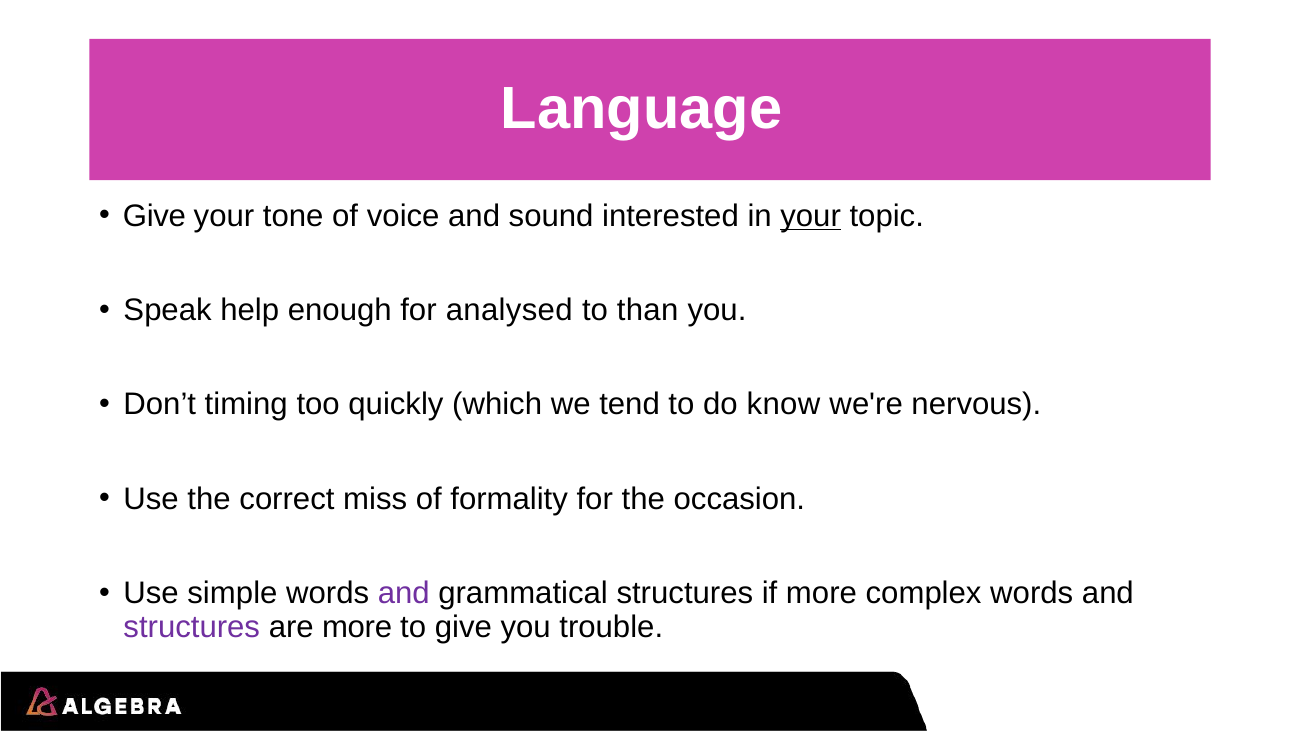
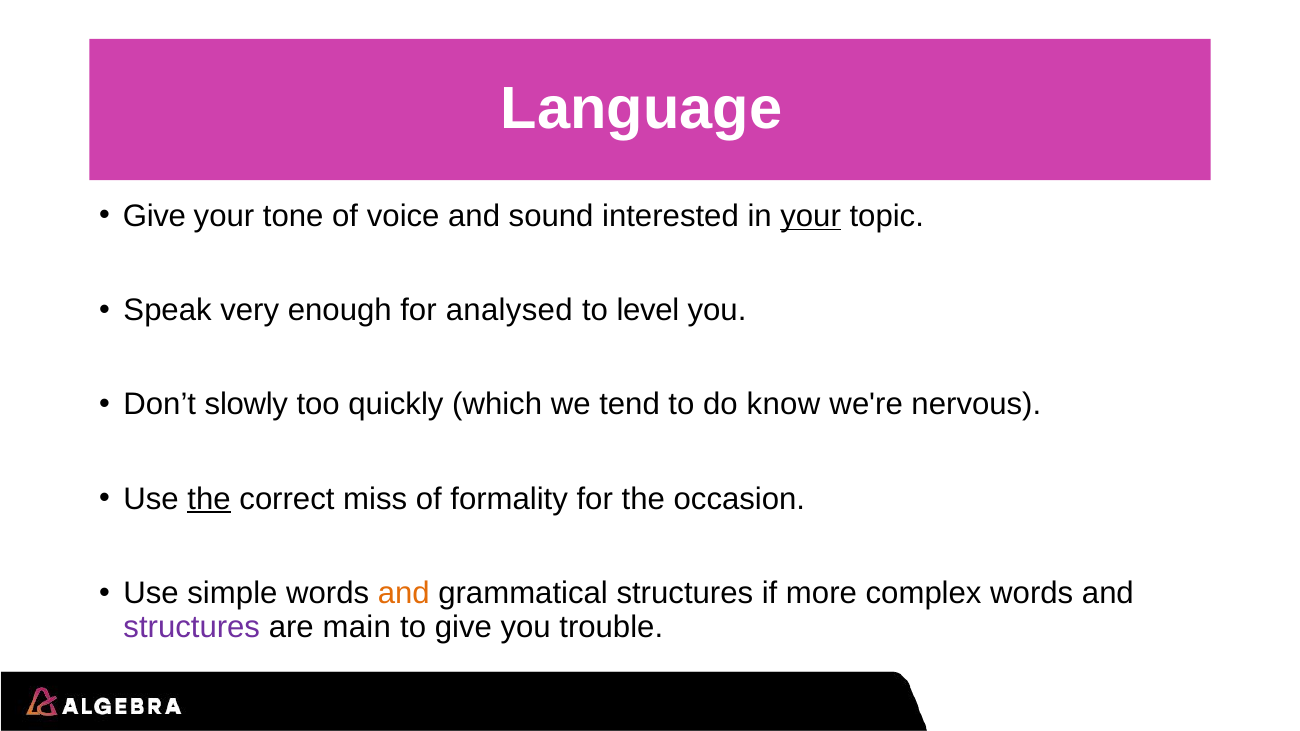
help: help -> very (250, 310)
than: than -> level (648, 310)
timing: timing -> slowly (246, 405)
the underline: none -> present (209, 499)
and colour: purple -> orange (404, 593)
are more: more -> main (357, 627)
